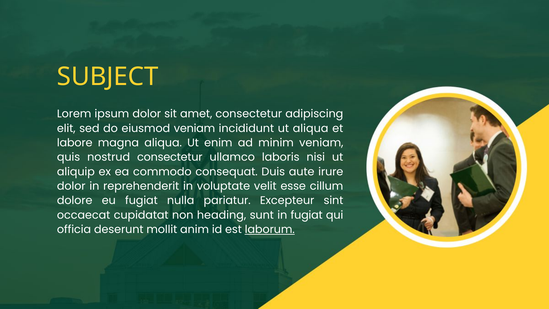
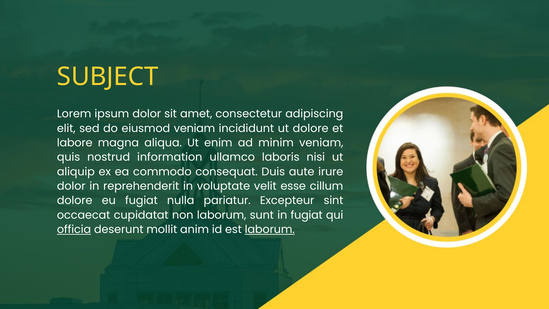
ut aliqua: aliqua -> dolore (311, 128)
nostrud consectetur: consectetur -> information (170, 157)
non heading: heading -> laborum (222, 215)
officia underline: none -> present (74, 229)
